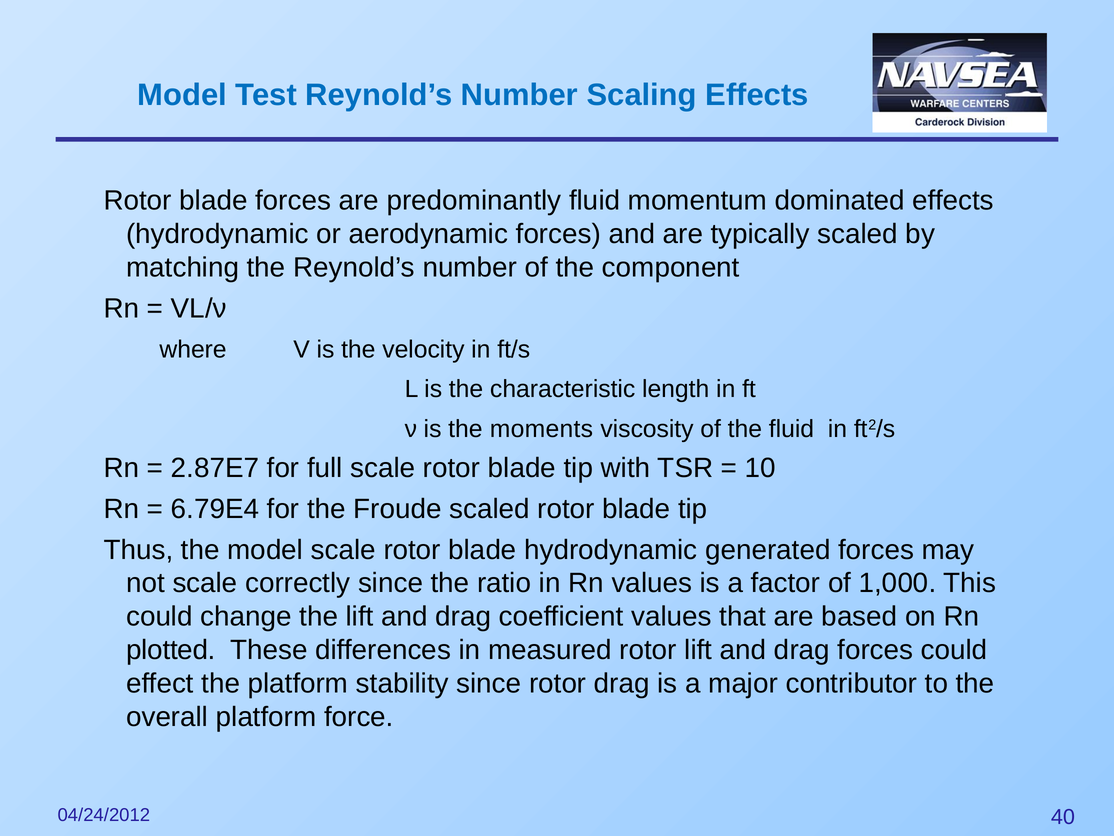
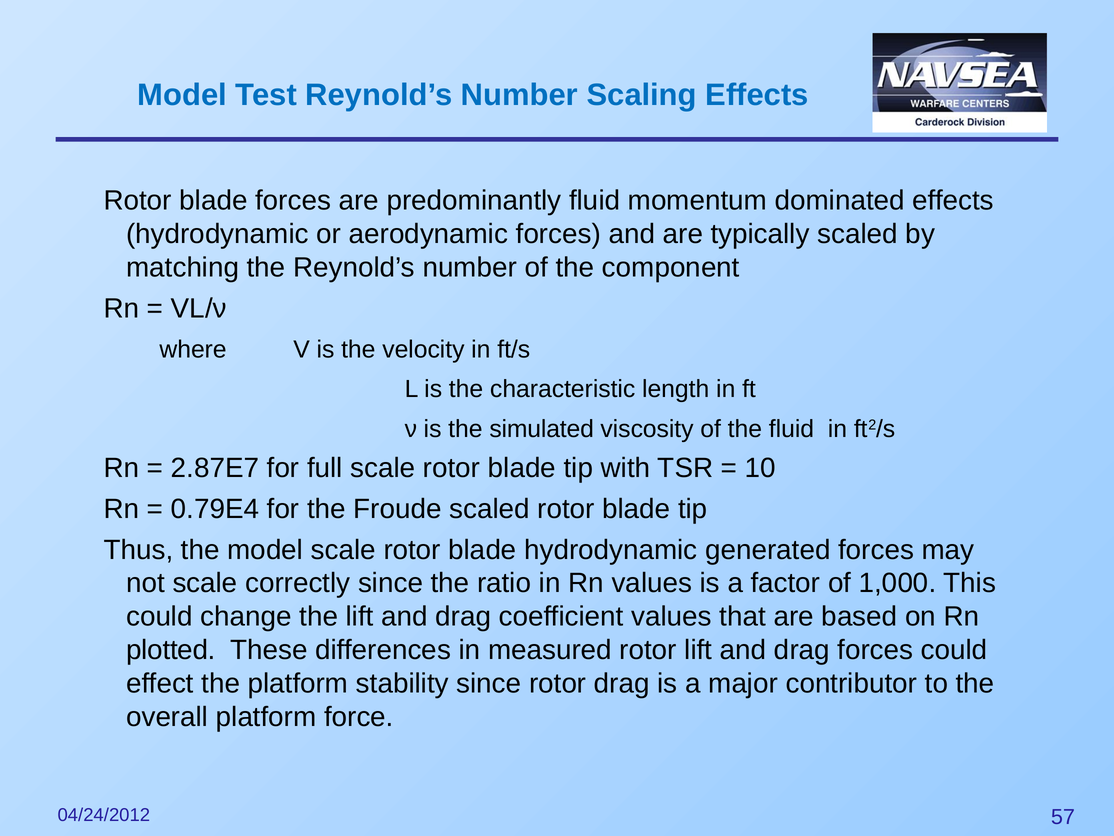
moments: moments -> simulated (542, 429)
6.79E4: 6.79E4 -> 0.79E4 (215, 509)
40: 40 -> 57 (1063, 817)
